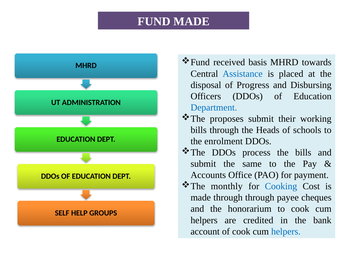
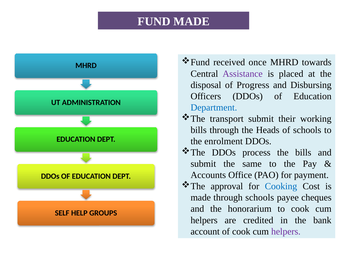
basis: basis -> once (258, 62)
Assistance colour: blue -> purple (243, 74)
proposes: proposes -> transport (227, 119)
monthly: monthly -> approval (227, 186)
through through: through -> schools (260, 198)
helpers colour: blue -> purple (286, 231)
